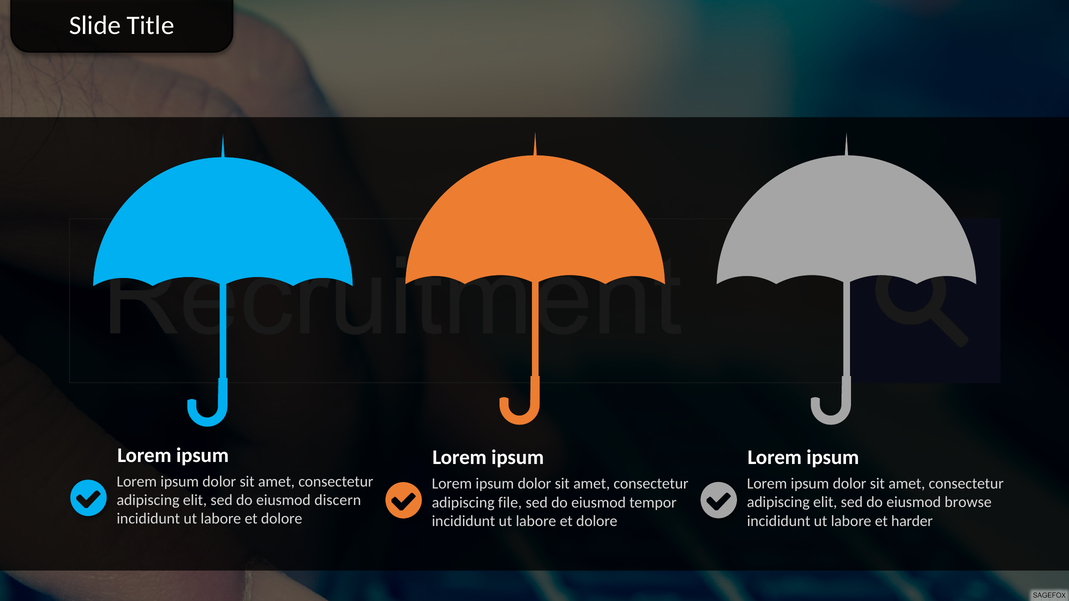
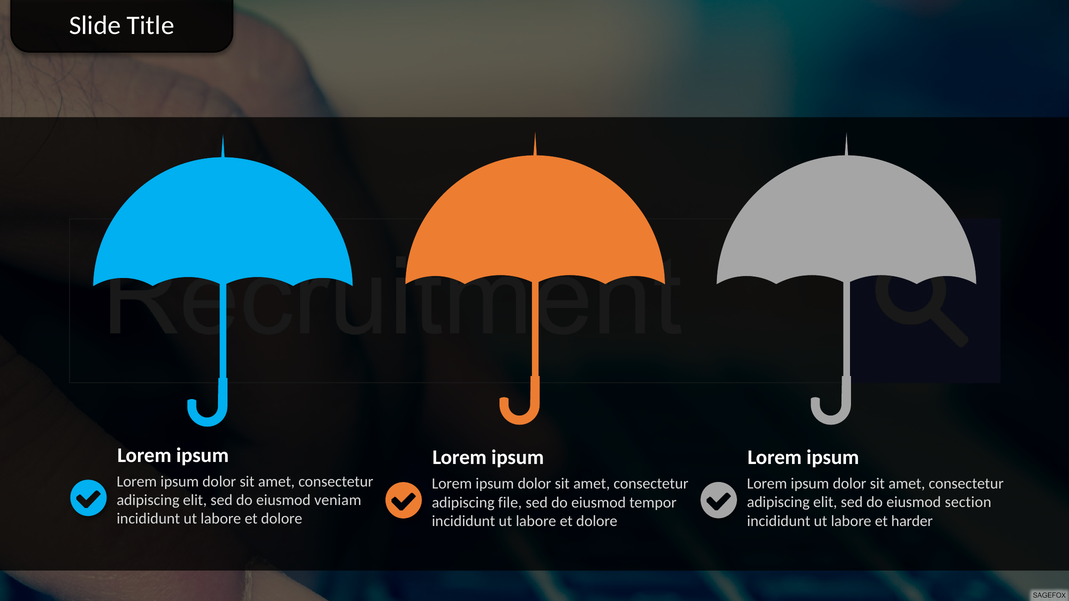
discern: discern -> veniam (338, 500)
browse: browse -> section (968, 503)
